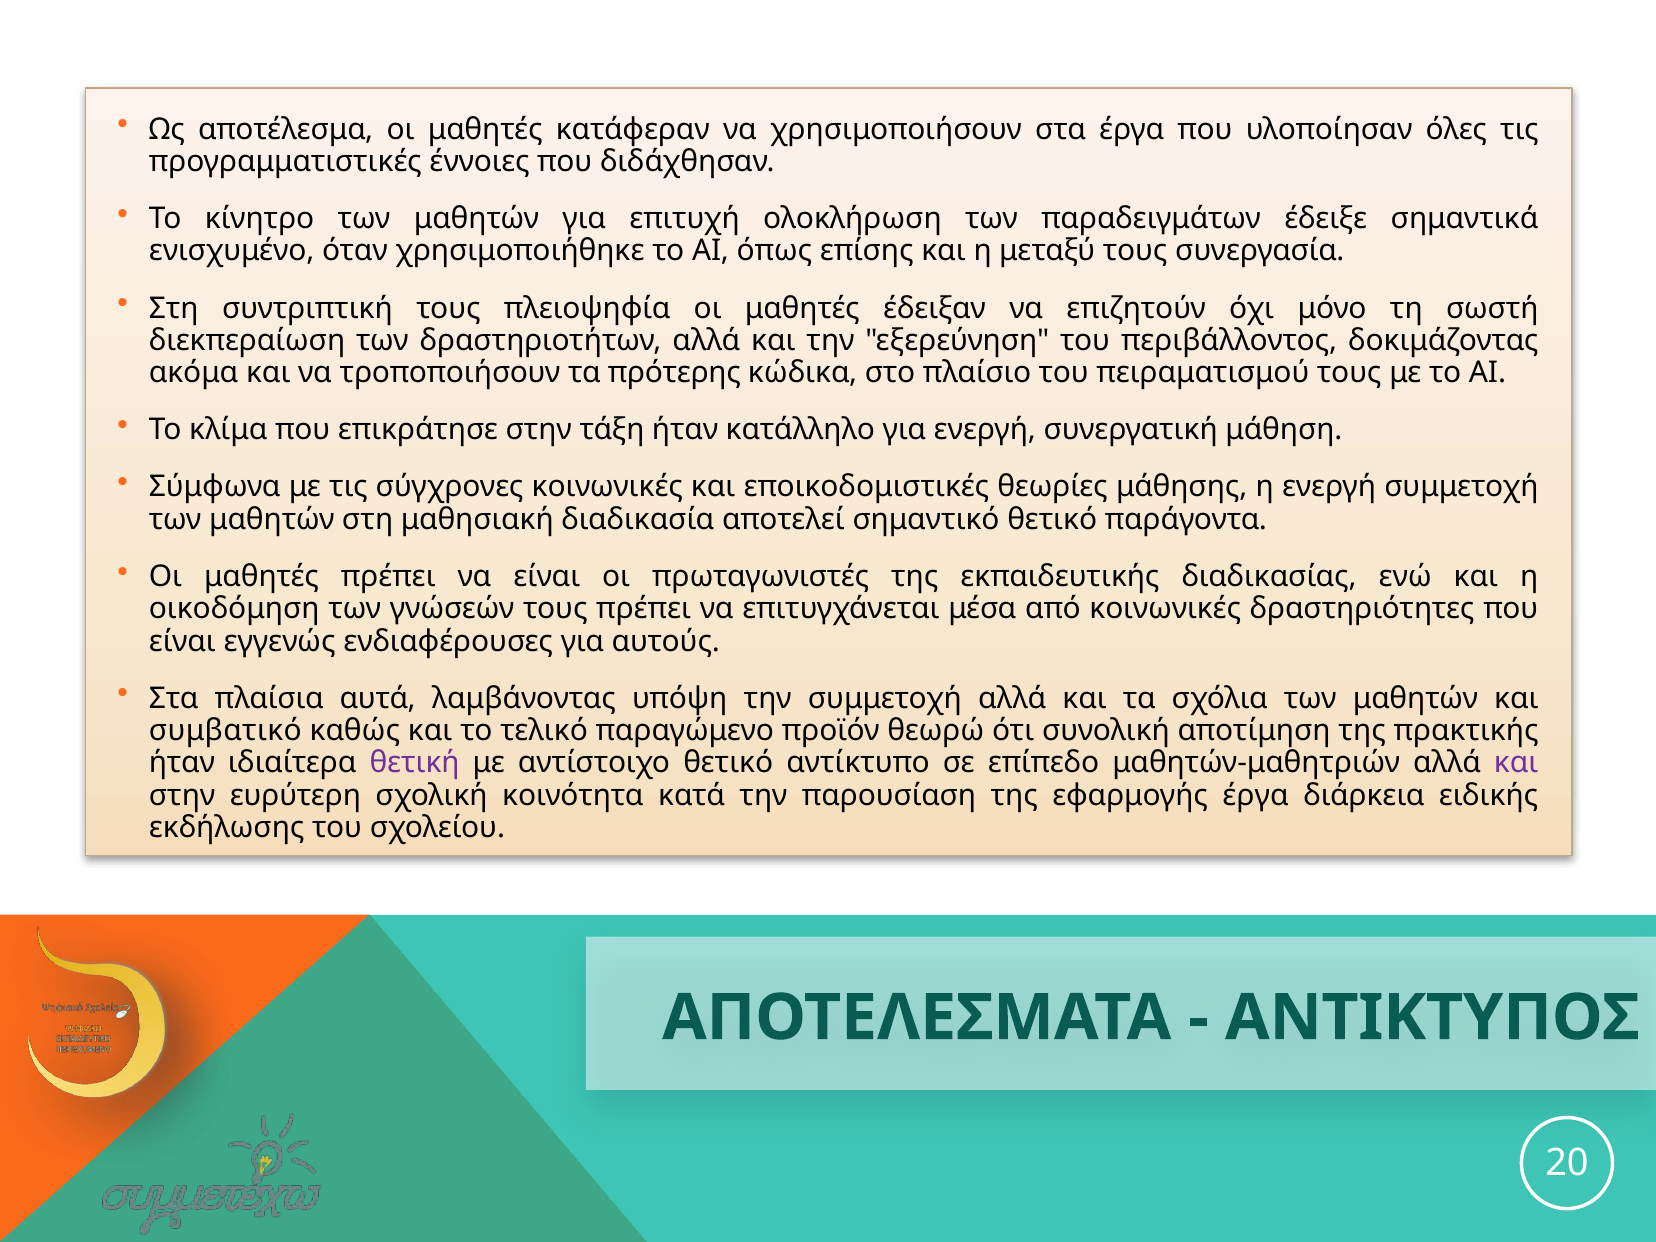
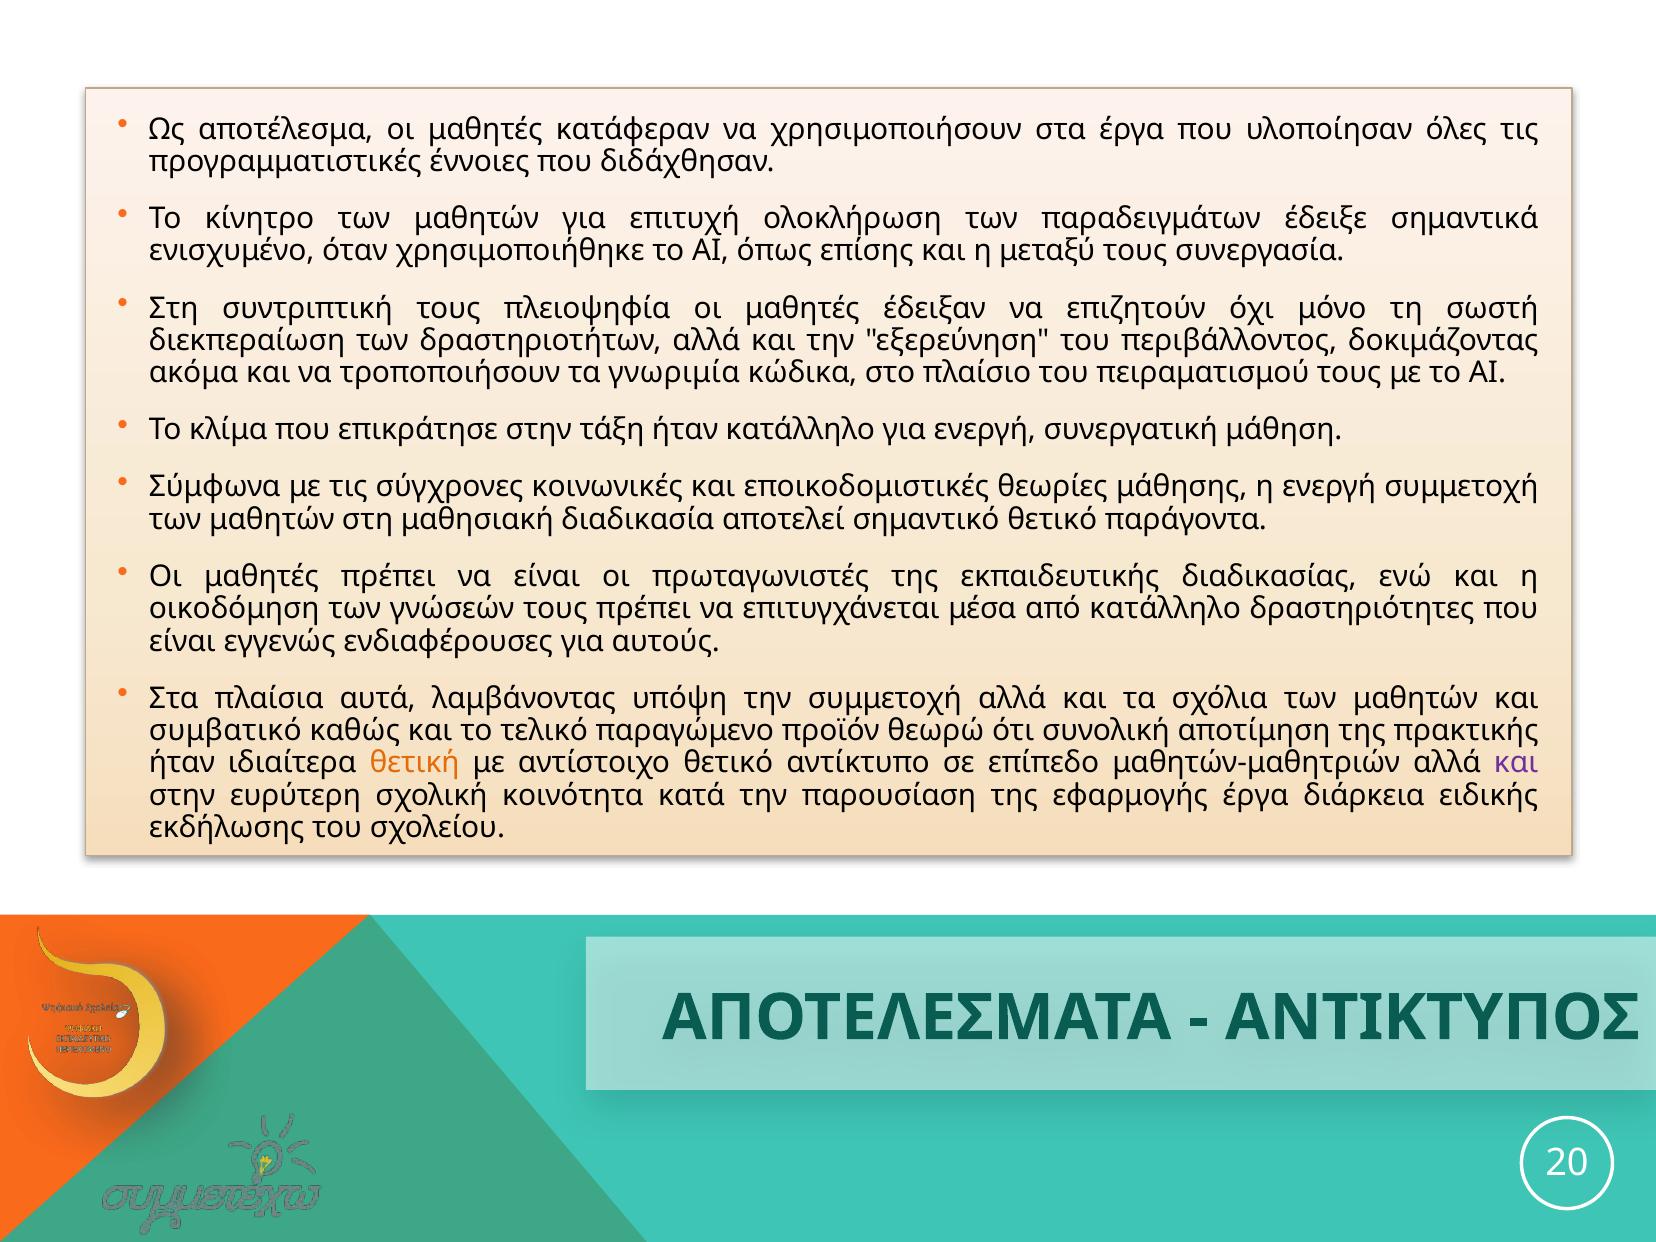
πρότερης: πρότερης -> γνωριμία (674, 373)
από κοινωνικές: κοινωνικές -> κατάλληλο (1165, 609)
θετική colour: purple -> orange (415, 763)
